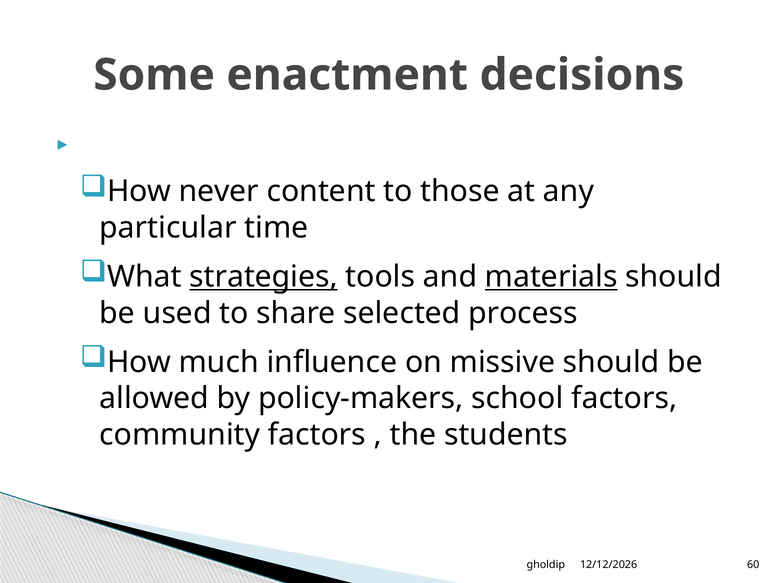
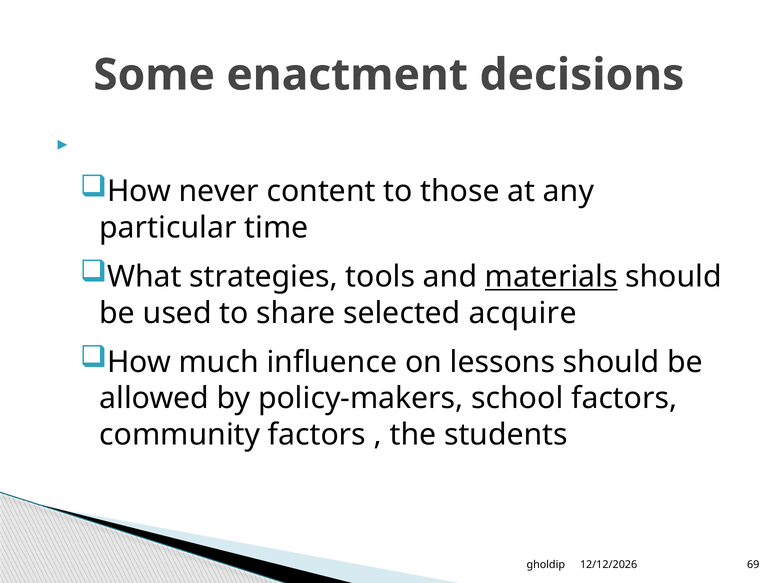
strategies underline: present -> none (264, 277)
process: process -> acquire (523, 313)
missive: missive -> lessons (502, 363)
60: 60 -> 69 (753, 565)
